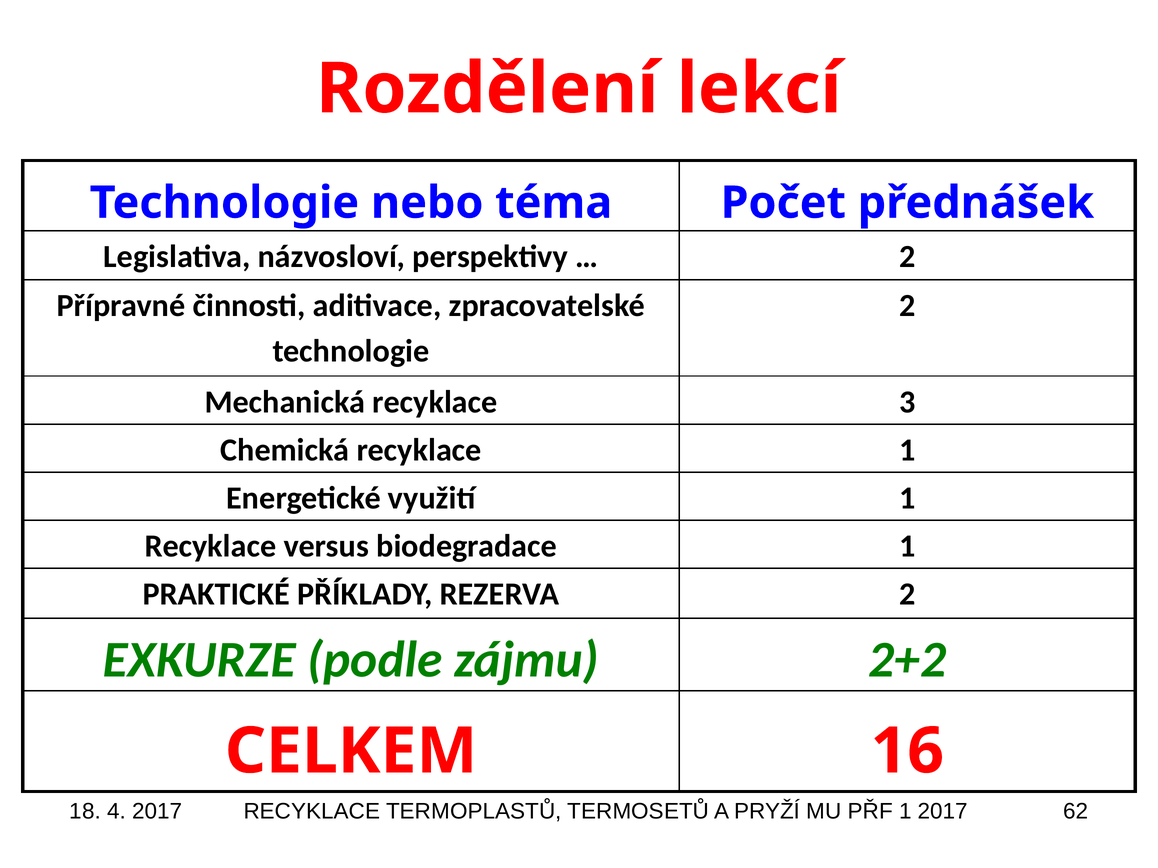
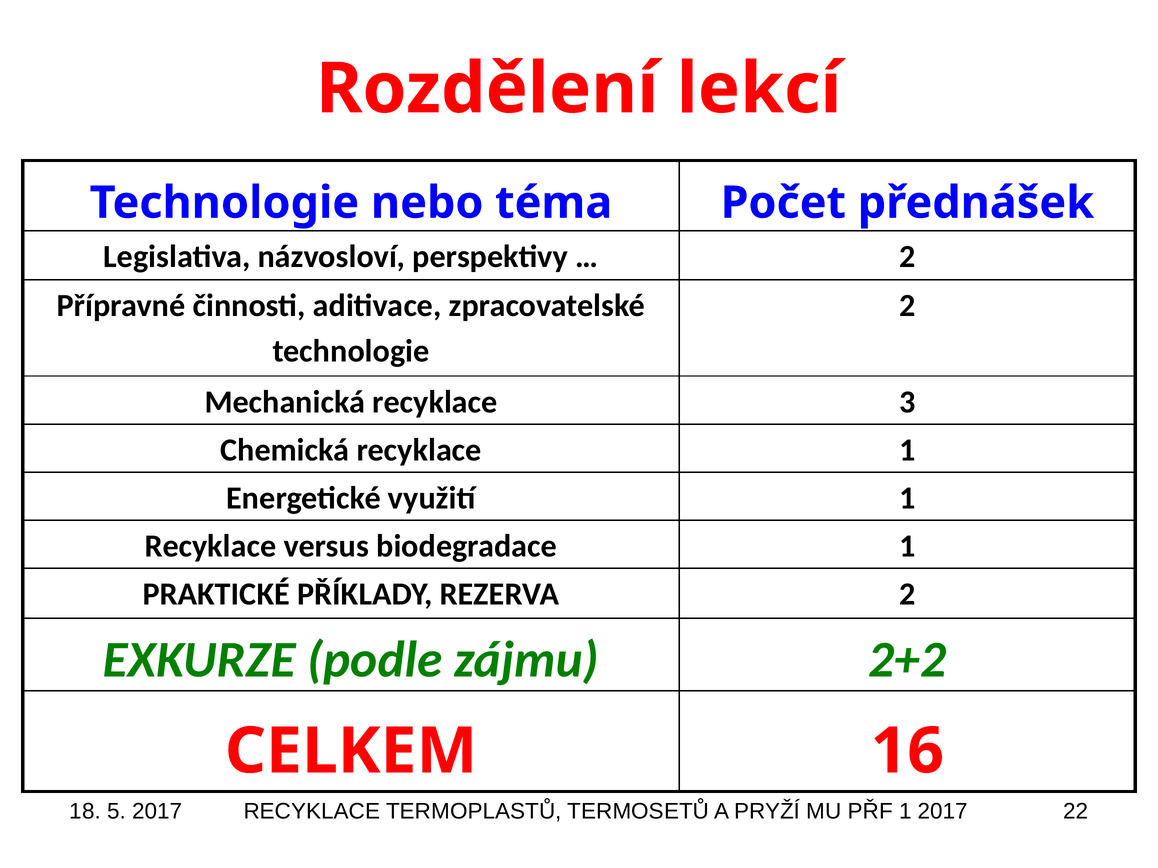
4: 4 -> 5 (116, 812)
62: 62 -> 22 (1076, 812)
